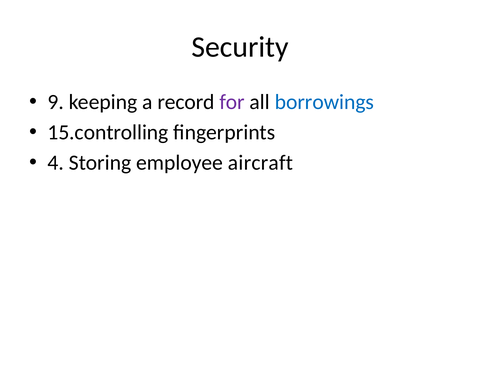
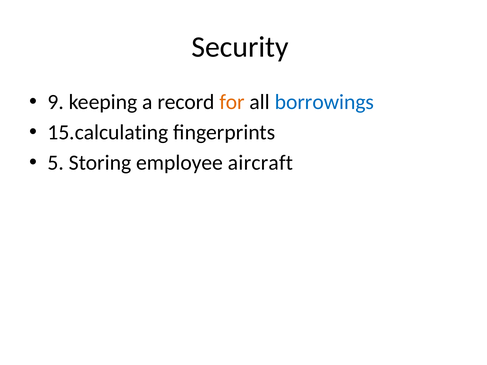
for colour: purple -> orange (232, 102)
15.controlling: 15.controlling -> 15.calculating (108, 132)
4: 4 -> 5 (56, 163)
